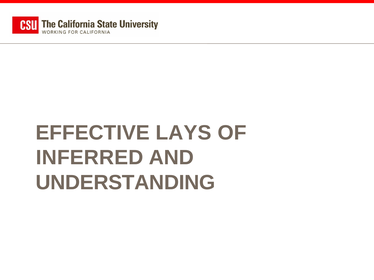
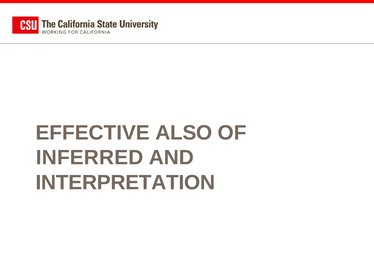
LAYS: LAYS -> ALSO (184, 133)
UNDERSTANDING: UNDERSTANDING -> INTERPRETATION (125, 183)
